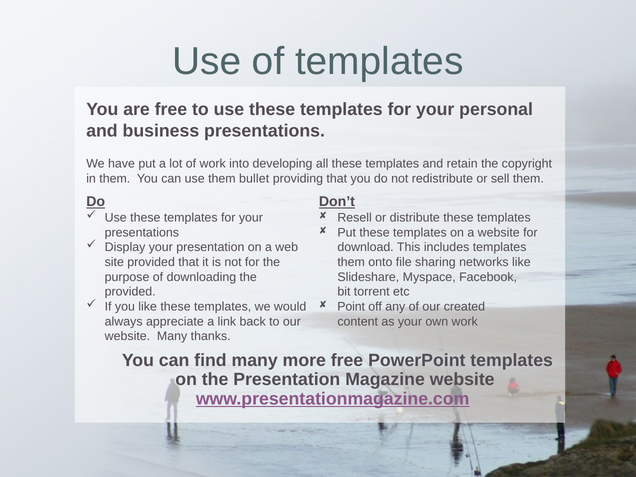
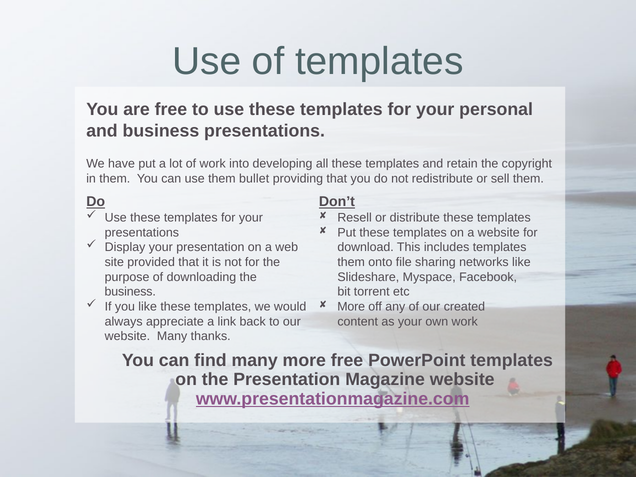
provided: provided -> business (130, 292)
Point: Point -> More (351, 307)
